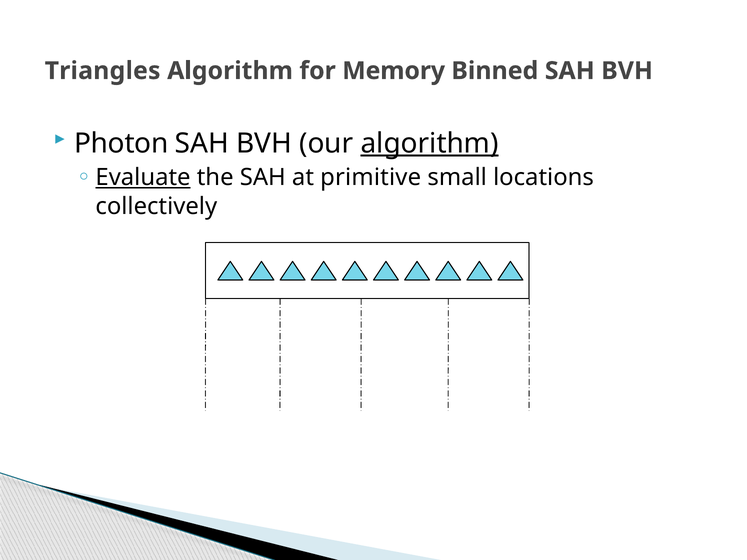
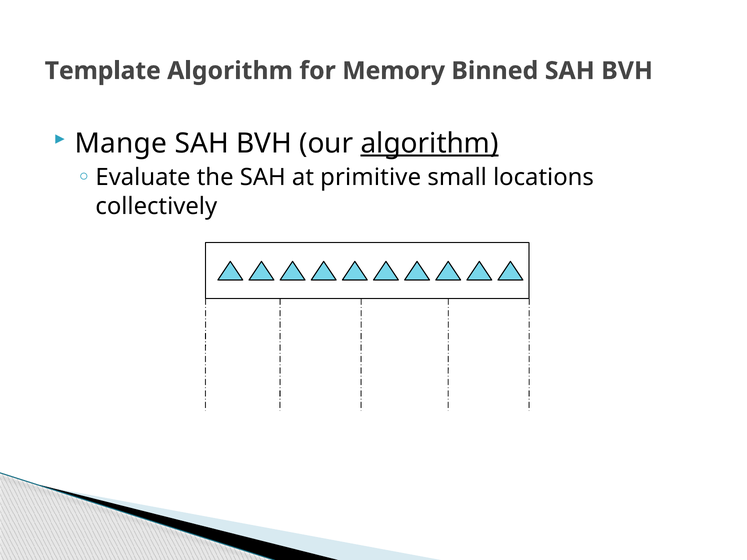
Triangles: Triangles -> Template (103, 71)
Photon: Photon -> Mange (121, 143)
Evaluate underline: present -> none (143, 178)
